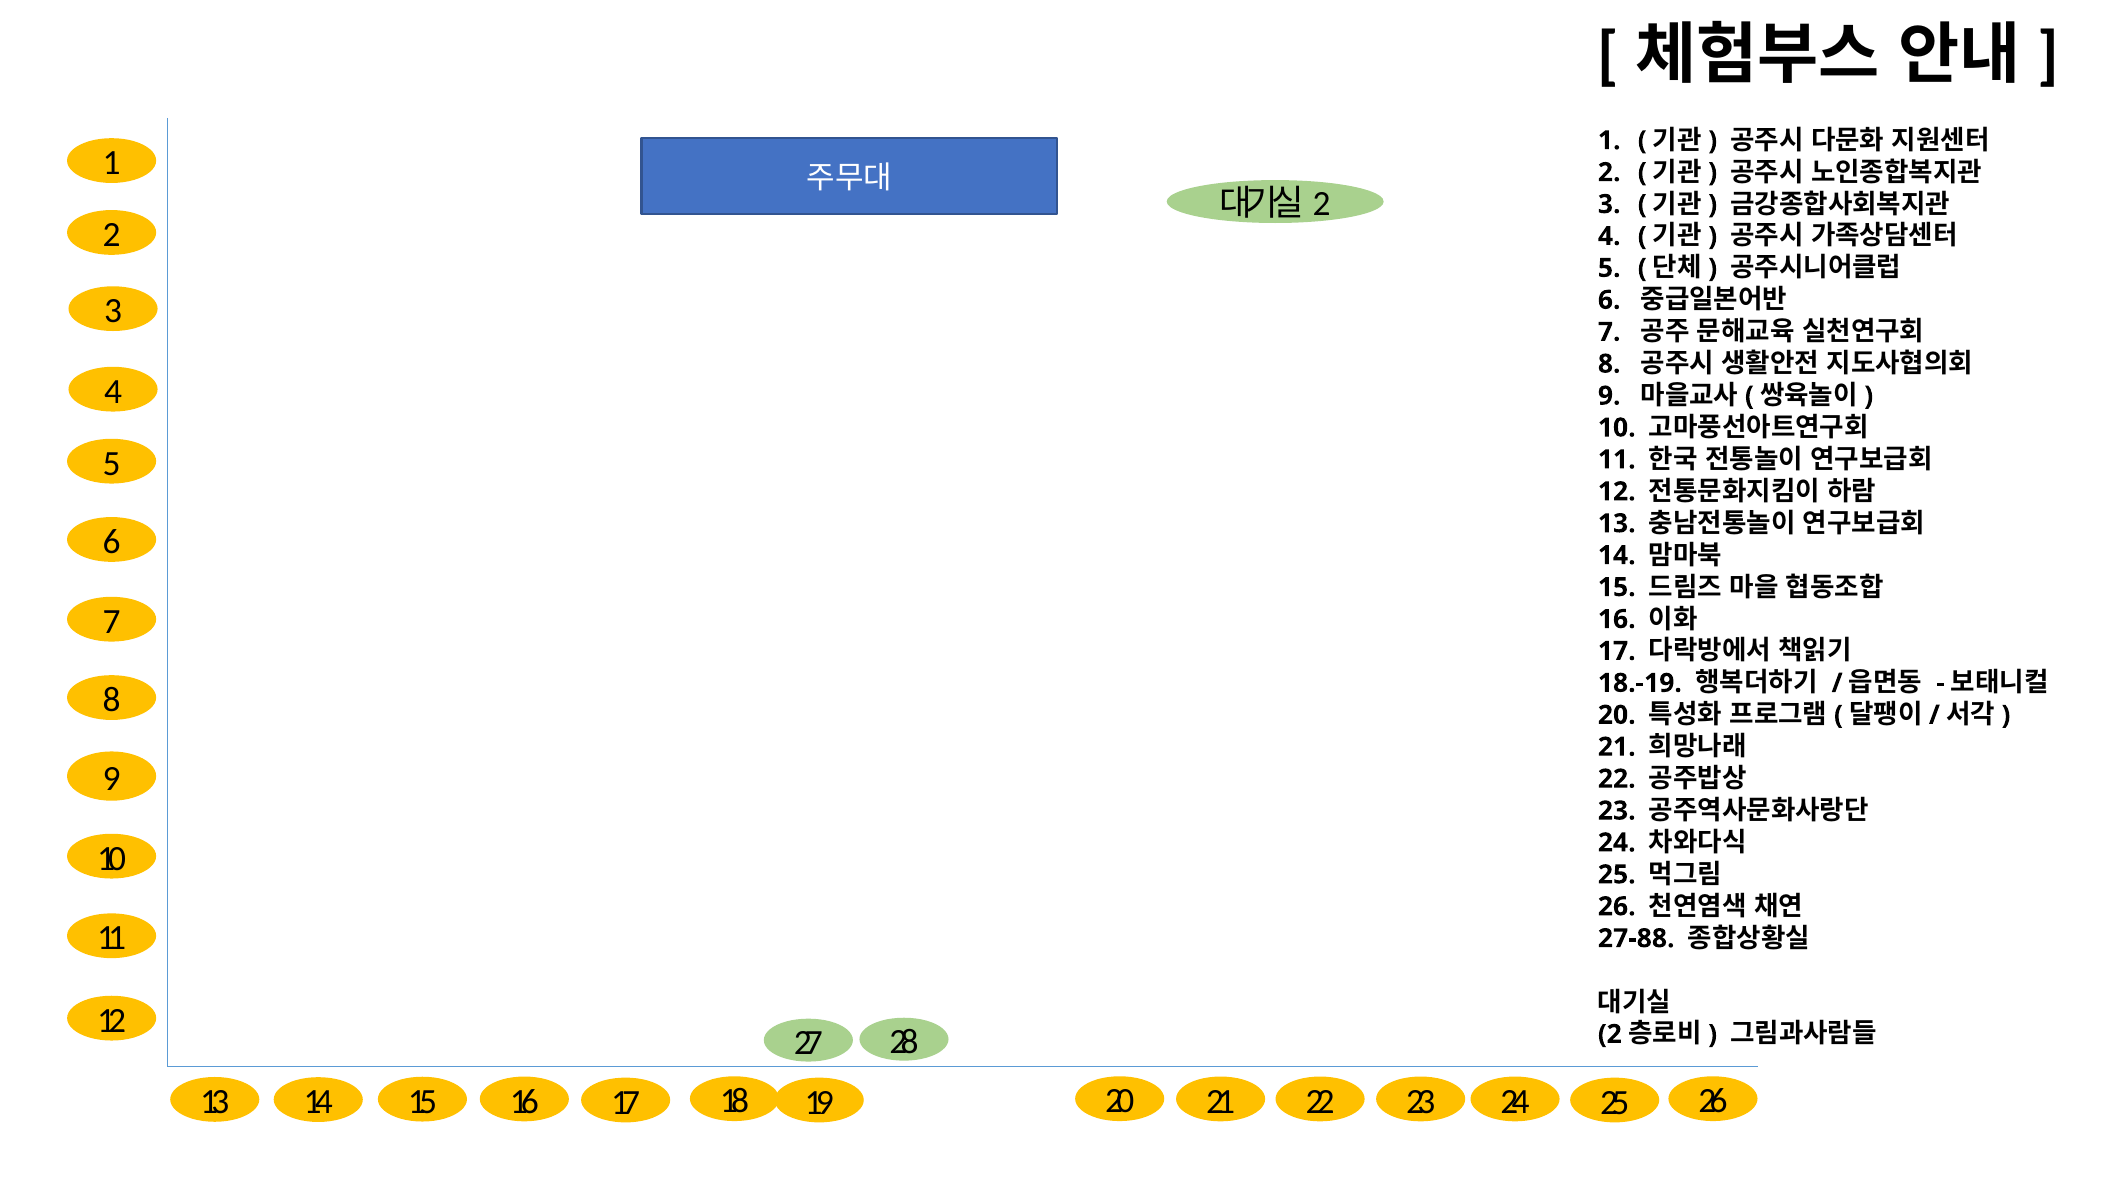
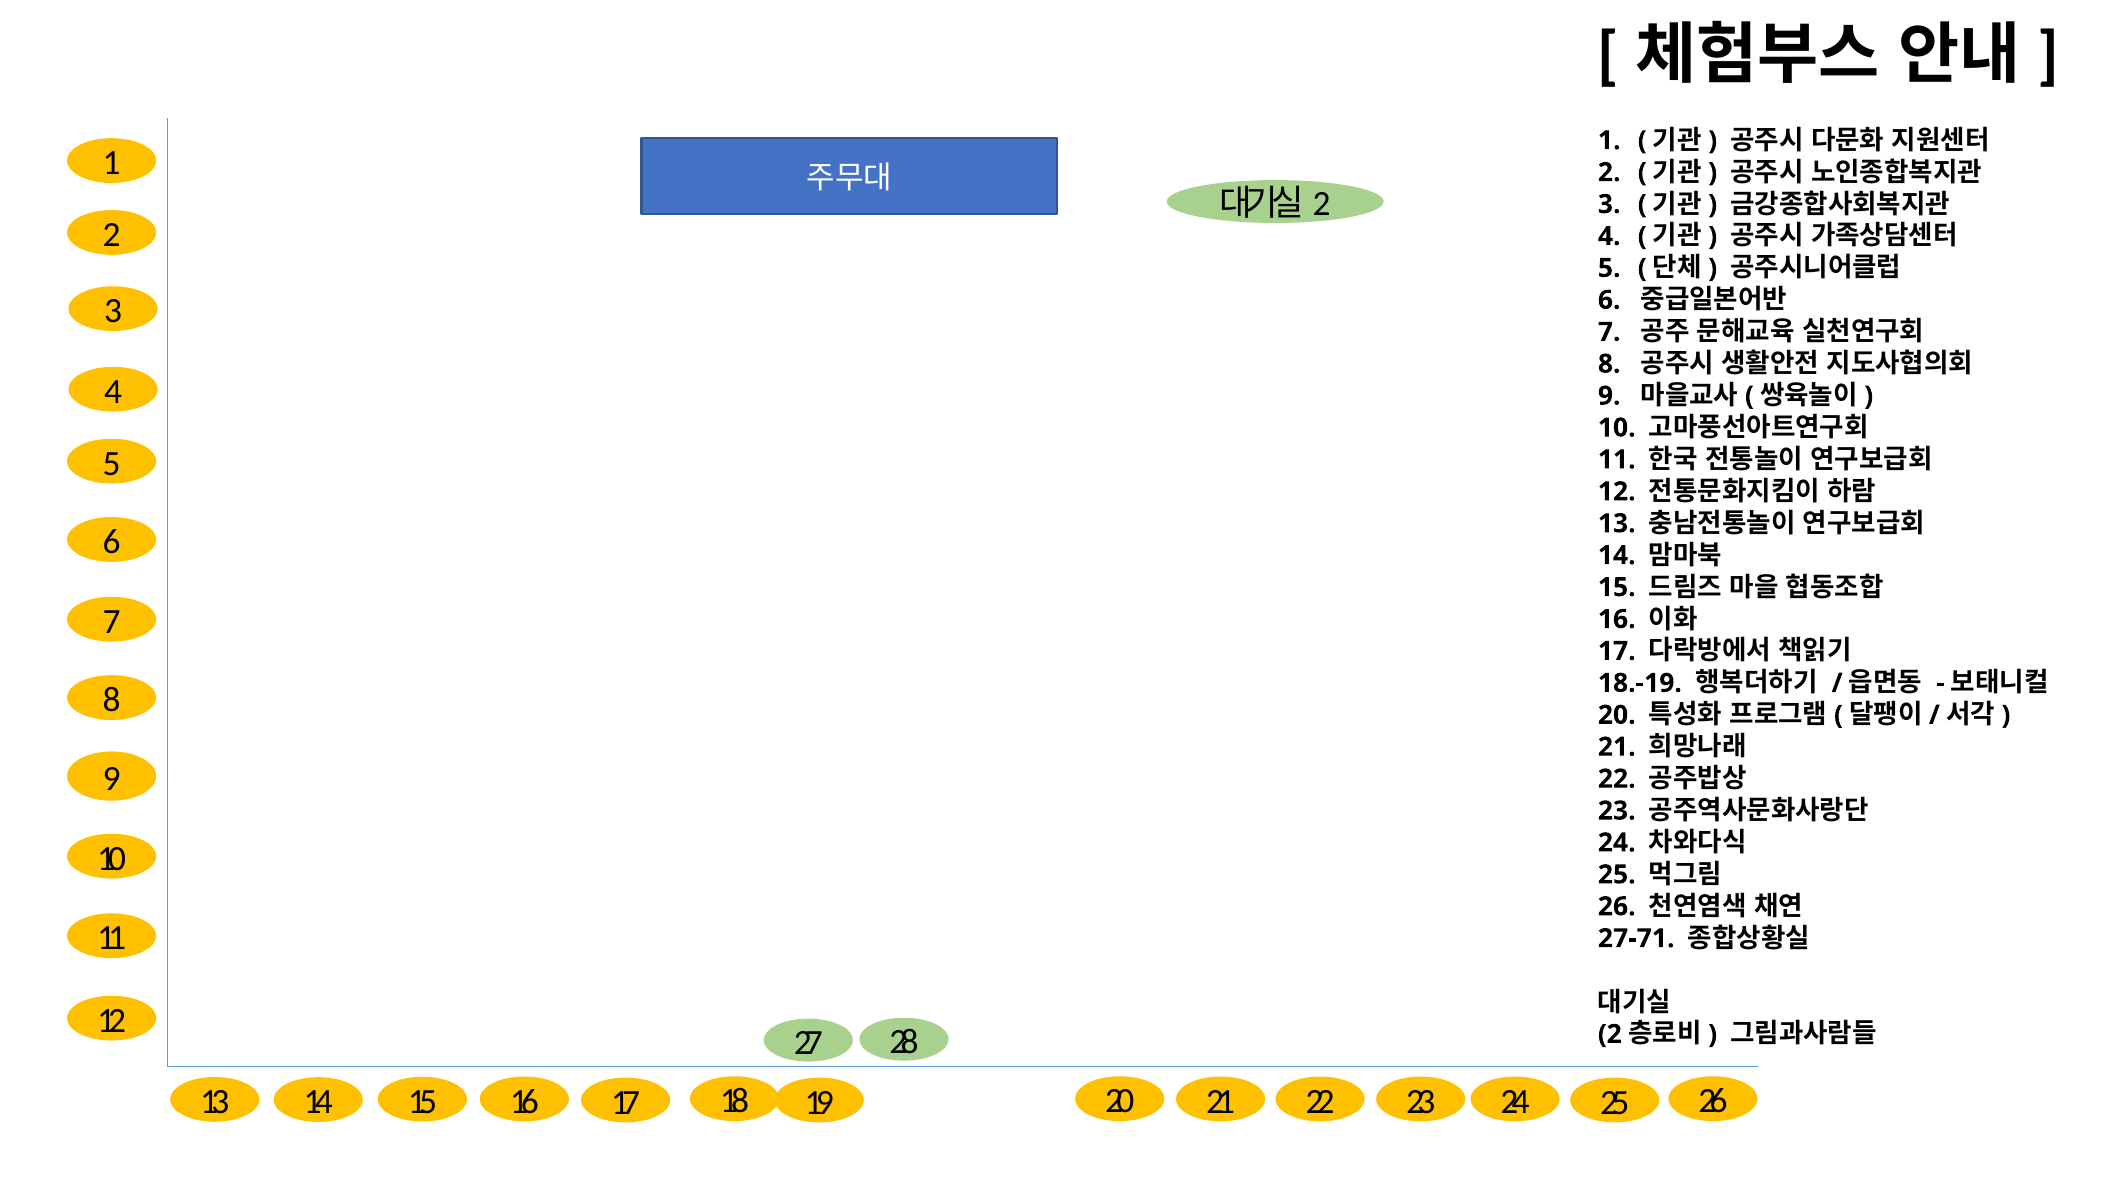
27-88: 27-88 -> 27-71 (1636, 938)
